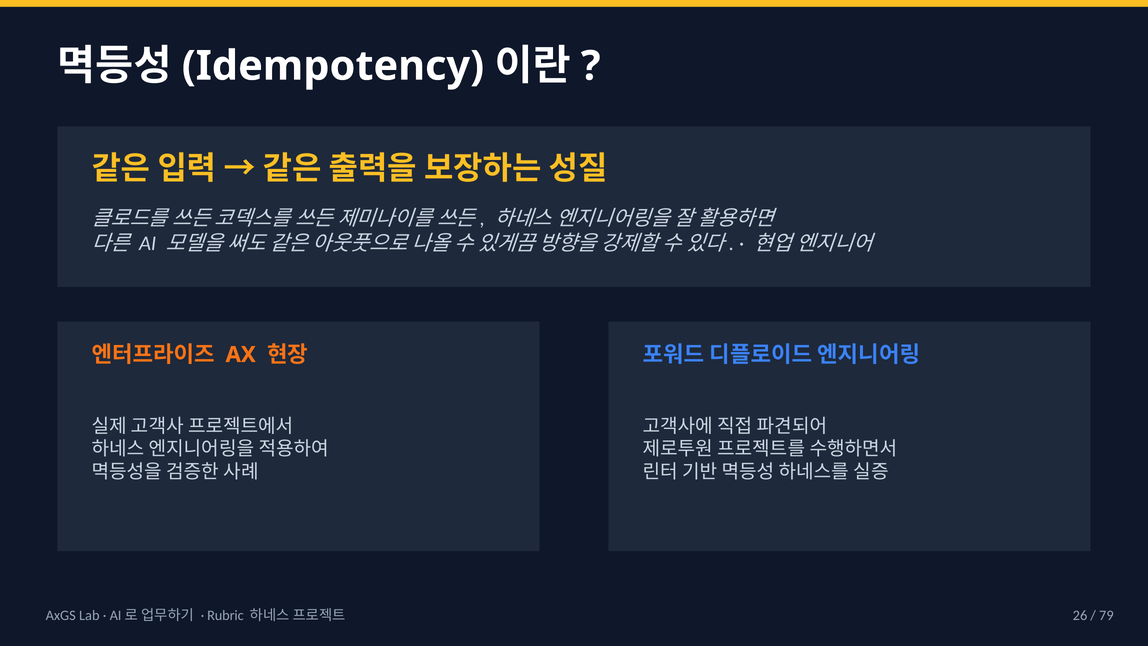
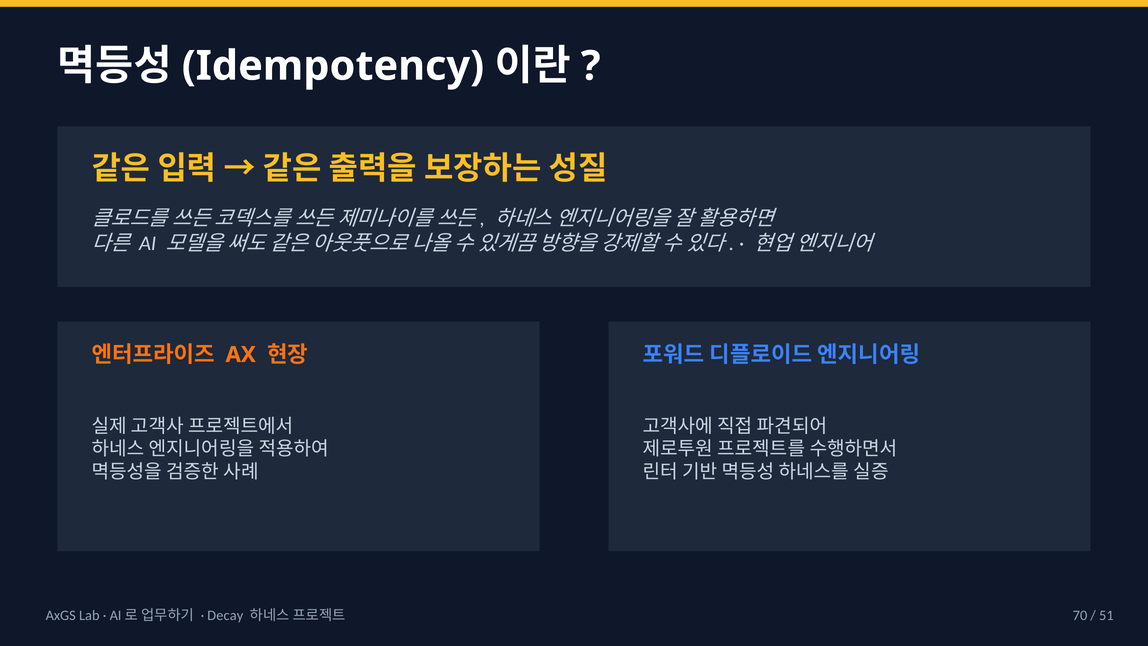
Rubric: Rubric -> Decay (225, 615)
26: 26 -> 70 (1080, 615)
79: 79 -> 51 (1106, 615)
